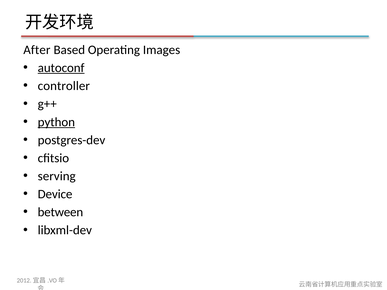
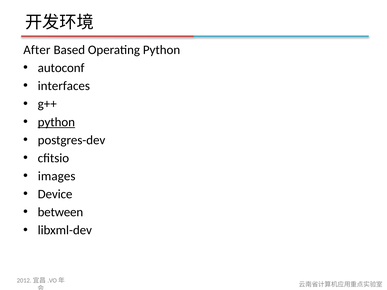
Operating Images: Images -> Python (162, 50)
autoconf underline: present -> none (61, 68)
controller: controller -> interfaces (64, 86)
serving: serving -> images (57, 176)
